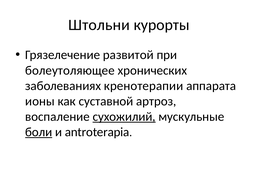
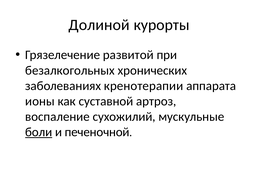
Штольни: Штольни -> Долиной (99, 25)
болеутоляющее: болеутоляющее -> безалкогольных (70, 71)
сухожилий underline: present -> none (124, 117)
antroterapia: antroterapia -> печеночной (97, 132)
